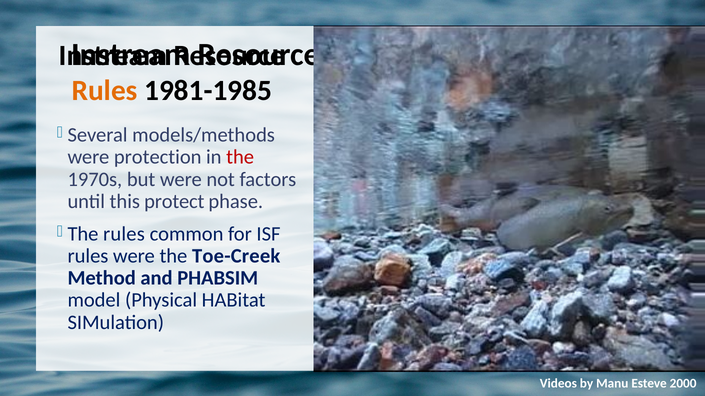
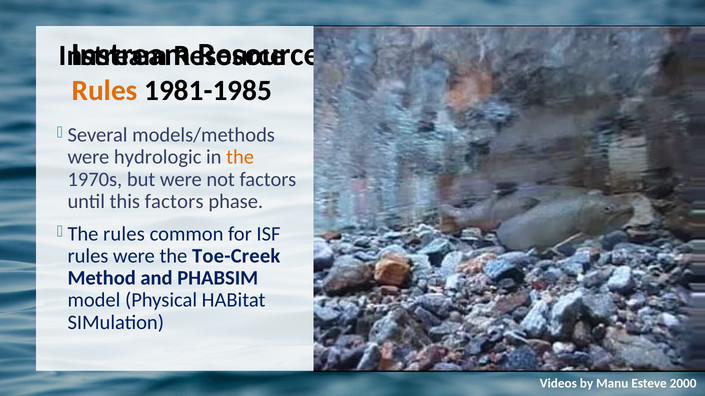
protection: protection -> hydrologic (158, 157)
the colour: red -> orange (240, 157)
this protect: protect -> factors (174, 202)
